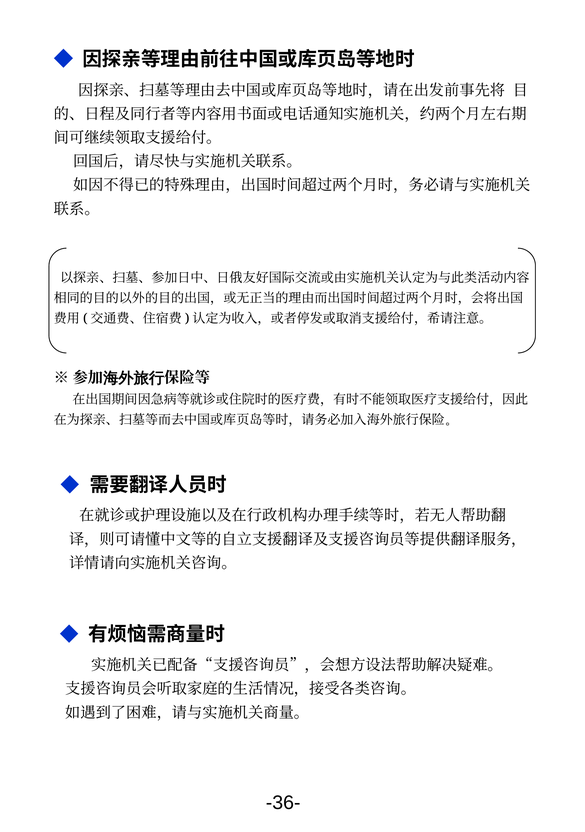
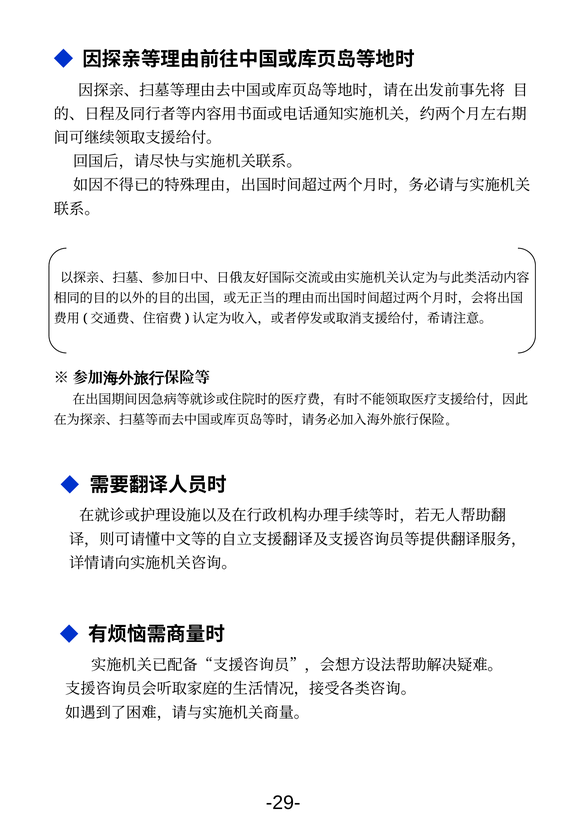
-36-: -36- -> -29- (283, 802)
